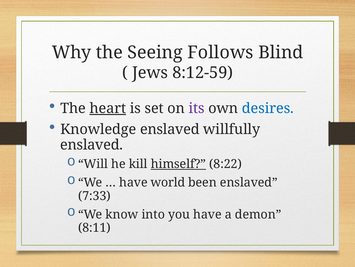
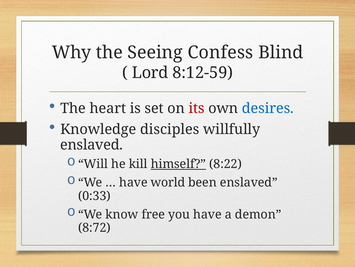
Follows: Follows -> Confess (220, 52)
Jews: Jews -> Lord (150, 73)
heart underline: present -> none (108, 108)
its colour: purple -> red (197, 108)
Knowledge enslaved: enslaved -> disciples (170, 129)
7:33: 7:33 -> 0:33 (94, 195)
into: into -> free (153, 214)
8:11: 8:11 -> 8:72 (94, 227)
